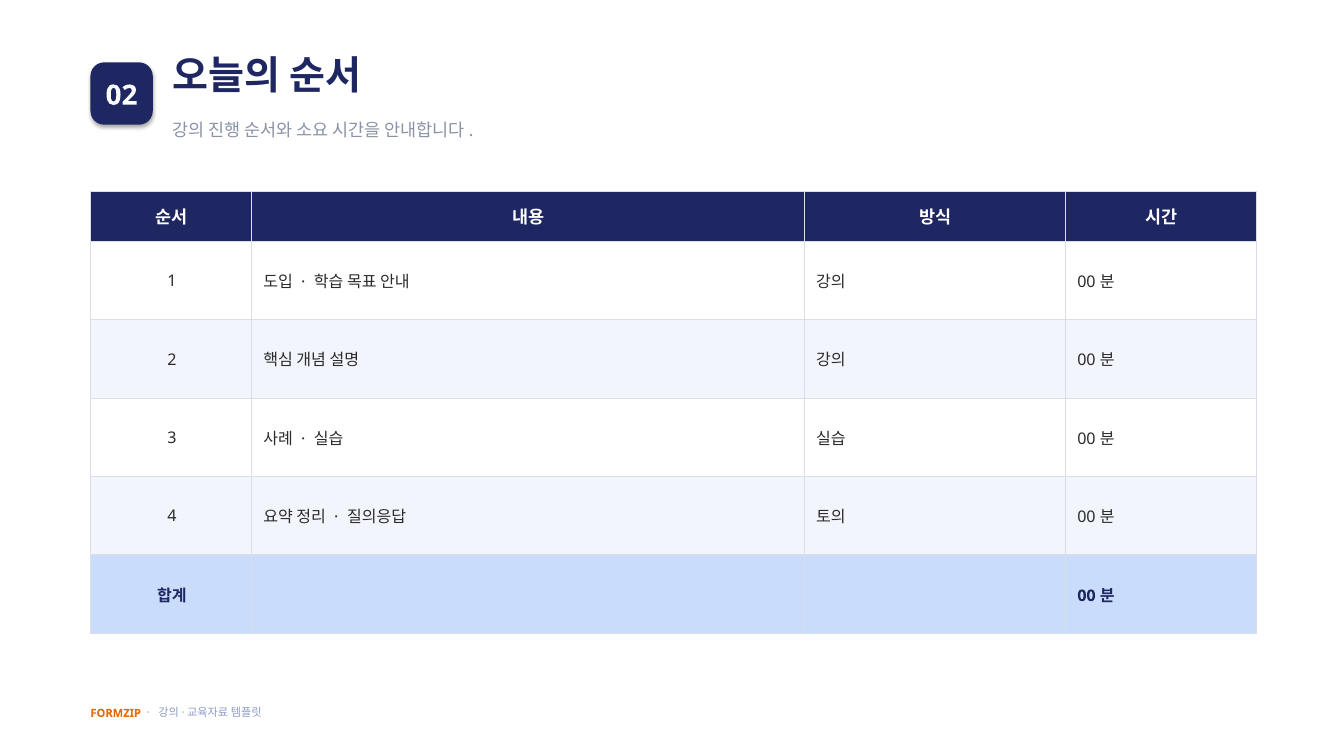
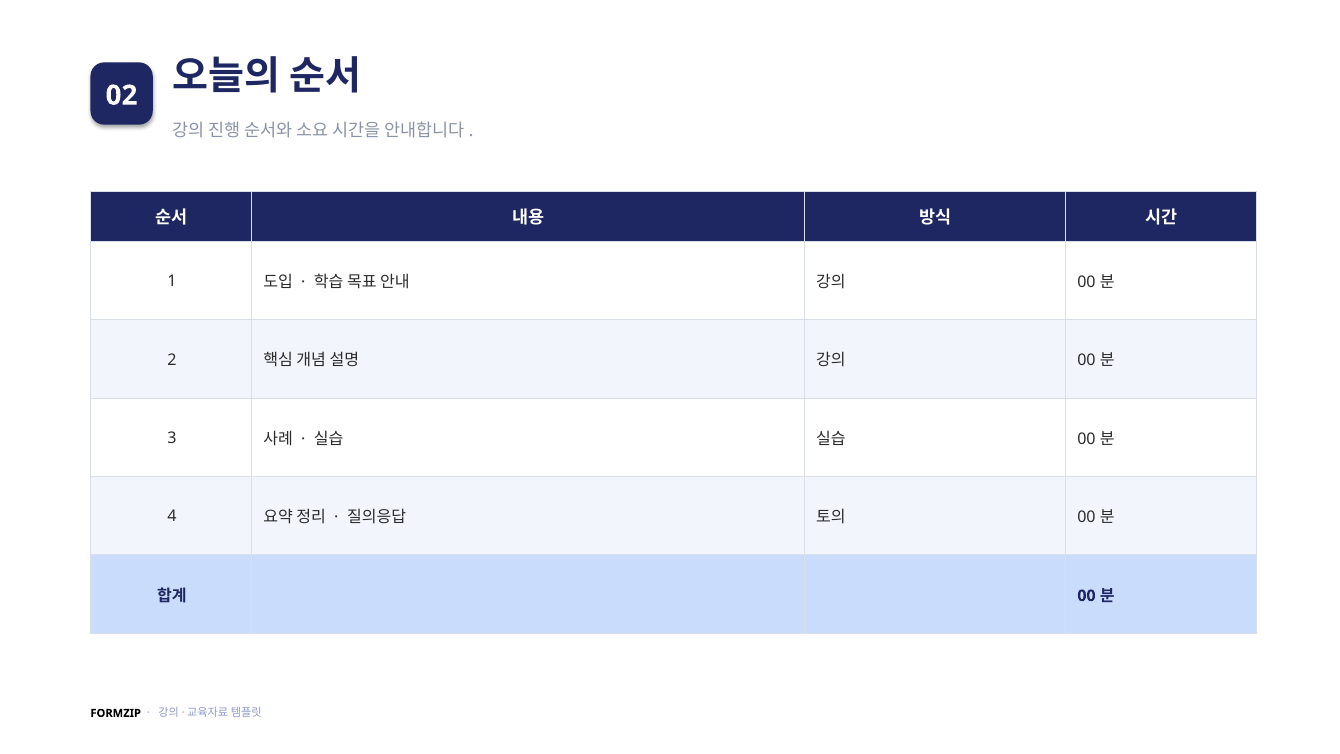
FORMZIP colour: orange -> black (116, 713)
